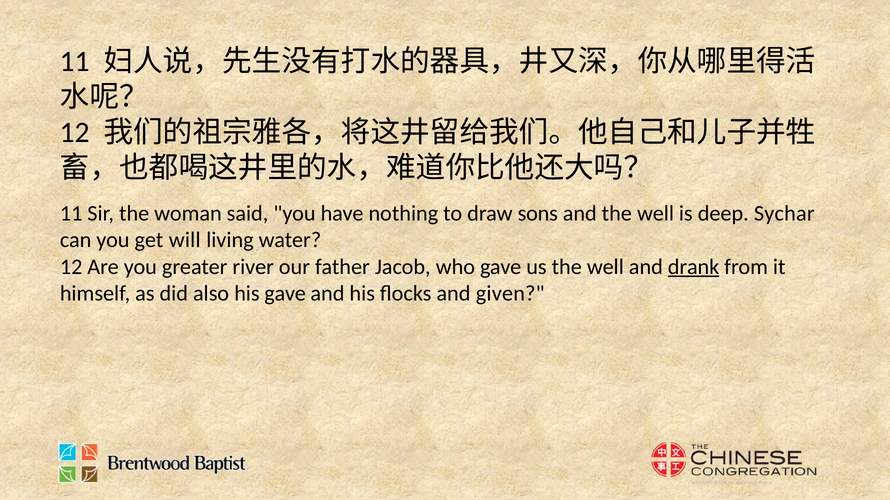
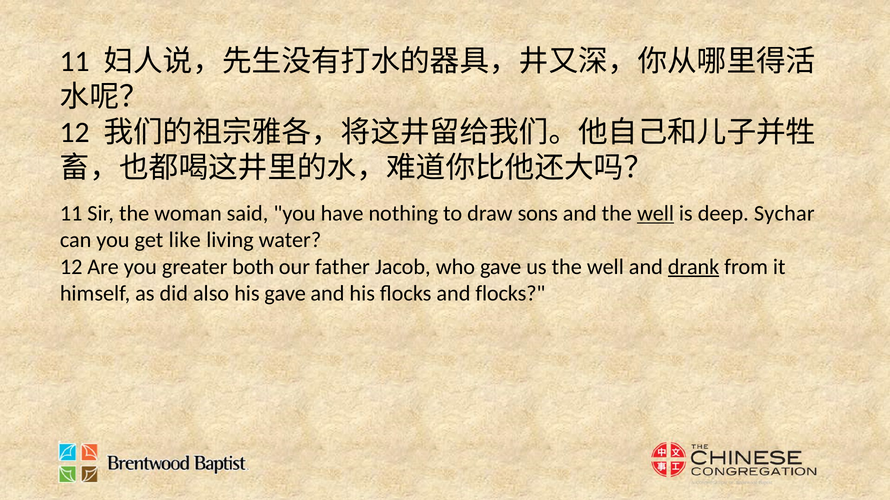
well underline: none -> present (656, 214)
will: will -> like (185, 240)
river: river -> both (253, 267)
and given: given -> flocks (510, 294)
